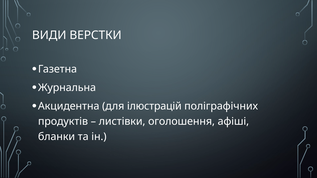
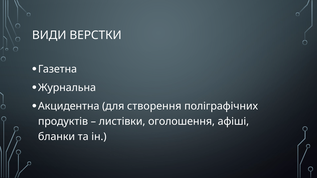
ілюстрацій: ілюстрацій -> створення (154, 106)
